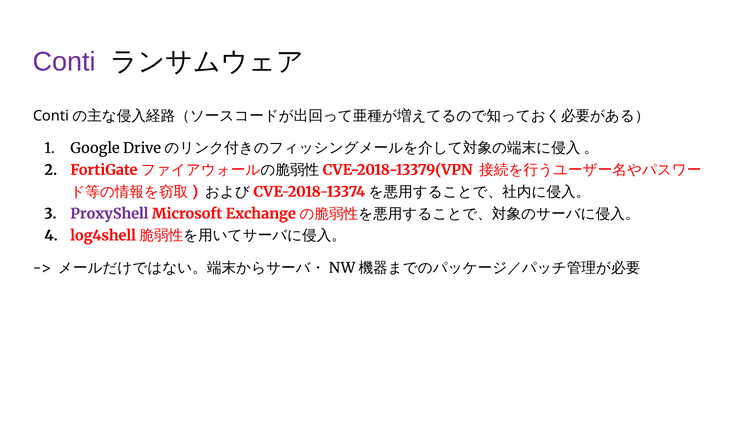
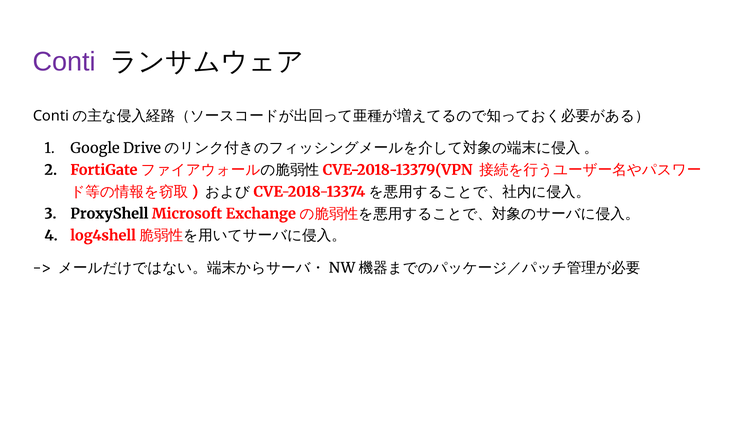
ProxyShell colour: purple -> black (109, 214)
